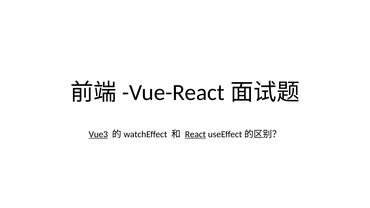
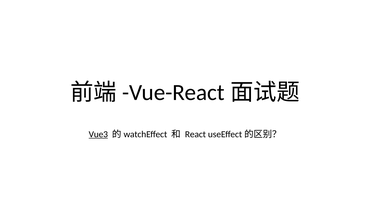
React underline: present -> none (195, 134)
